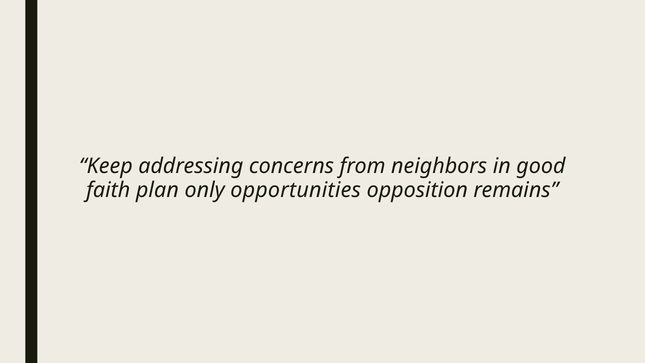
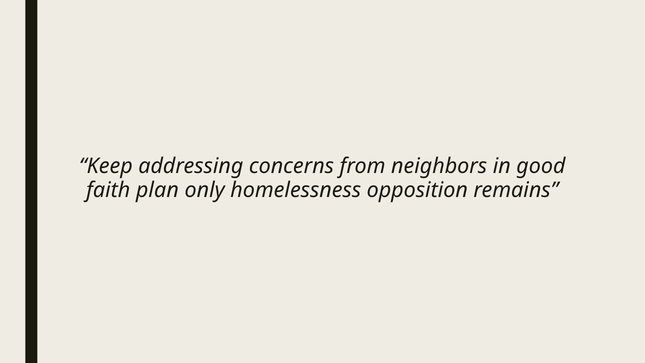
opportunities: opportunities -> homelessness (296, 190)
